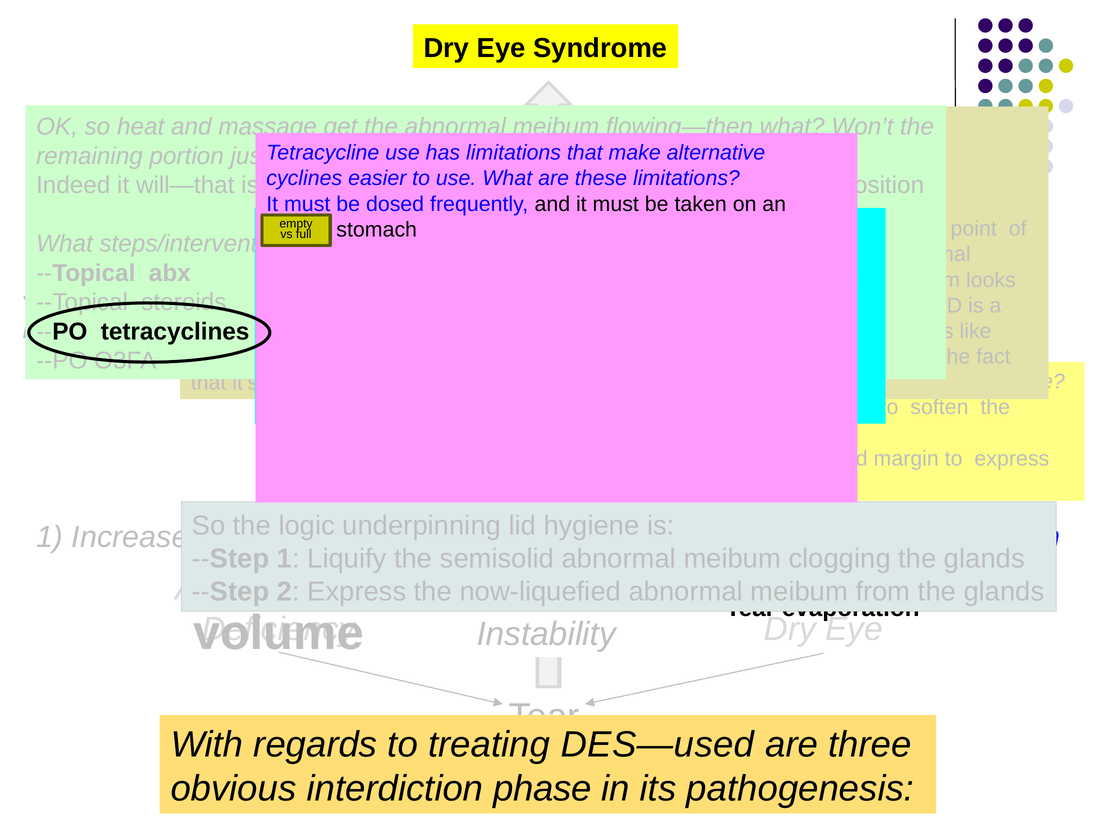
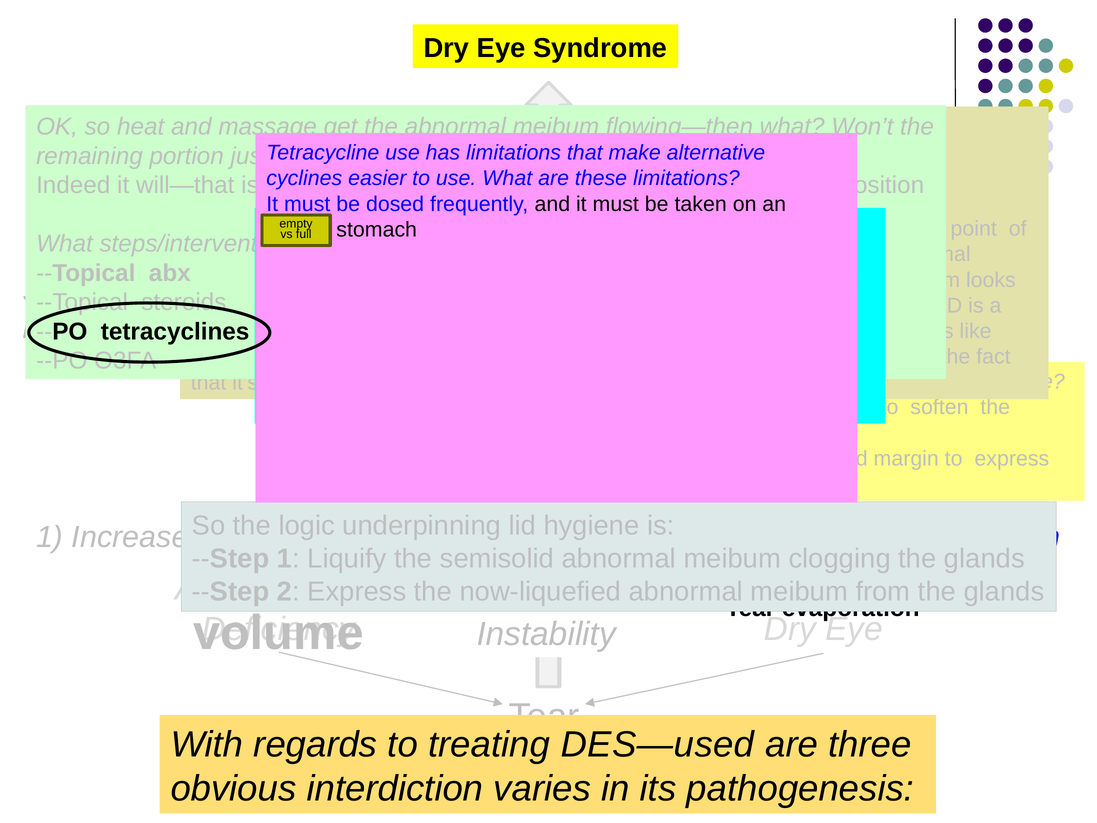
phase: phase -> varies (542, 789)
